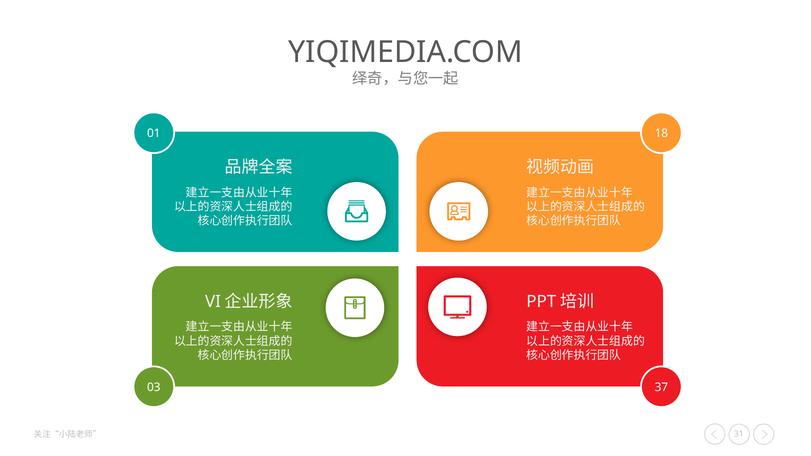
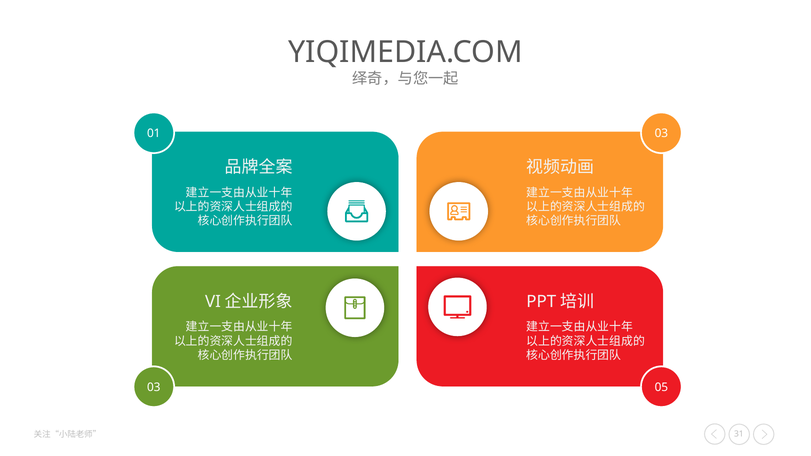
01 18: 18 -> 03 (661, 133)
37: 37 -> 05 (661, 388)
